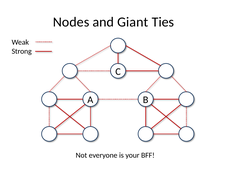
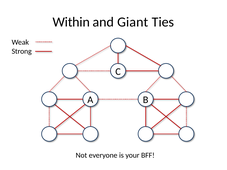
Nodes: Nodes -> Within (71, 22)
